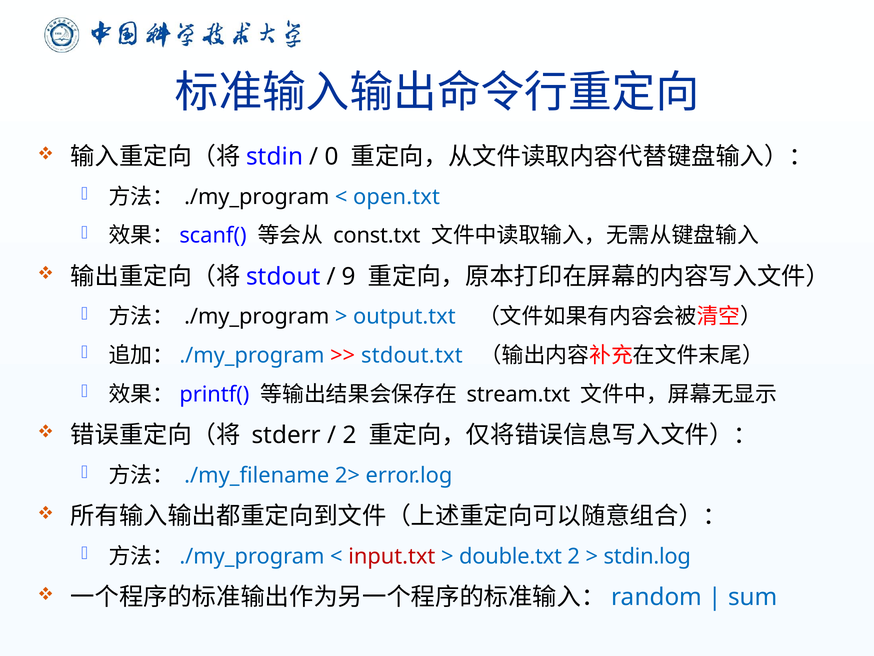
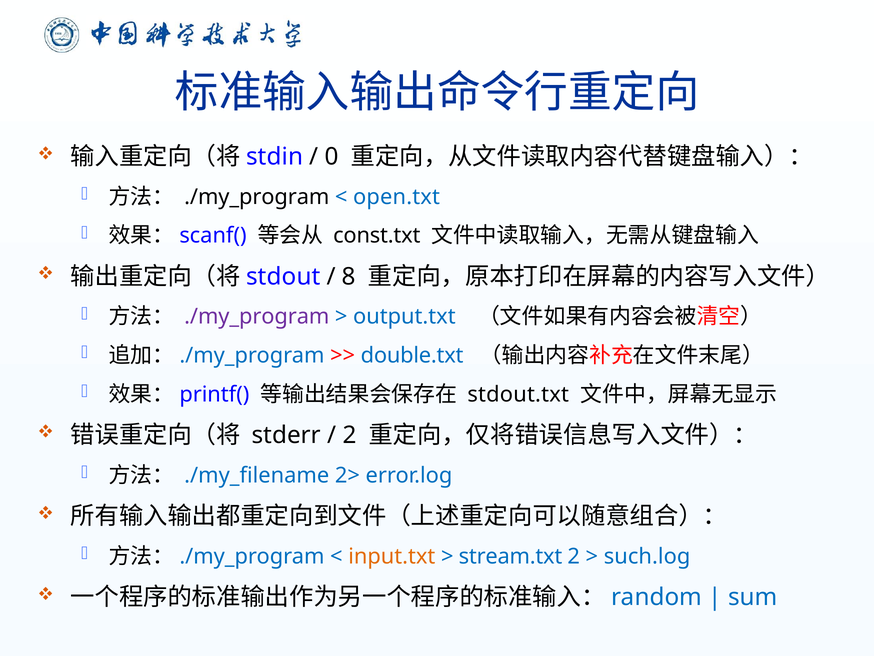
9: 9 -> 8 (349, 276)
./my_program colour: black -> purple (257, 317)
stdout.txt: stdout.txt -> double.txt (412, 355)
stream.txt: stream.txt -> stdout.txt (518, 394)
input.txt colour: red -> orange (392, 556)
double.txt: double.txt -> stream.txt (511, 556)
stdin.log: stdin.log -> such.log (647, 556)
